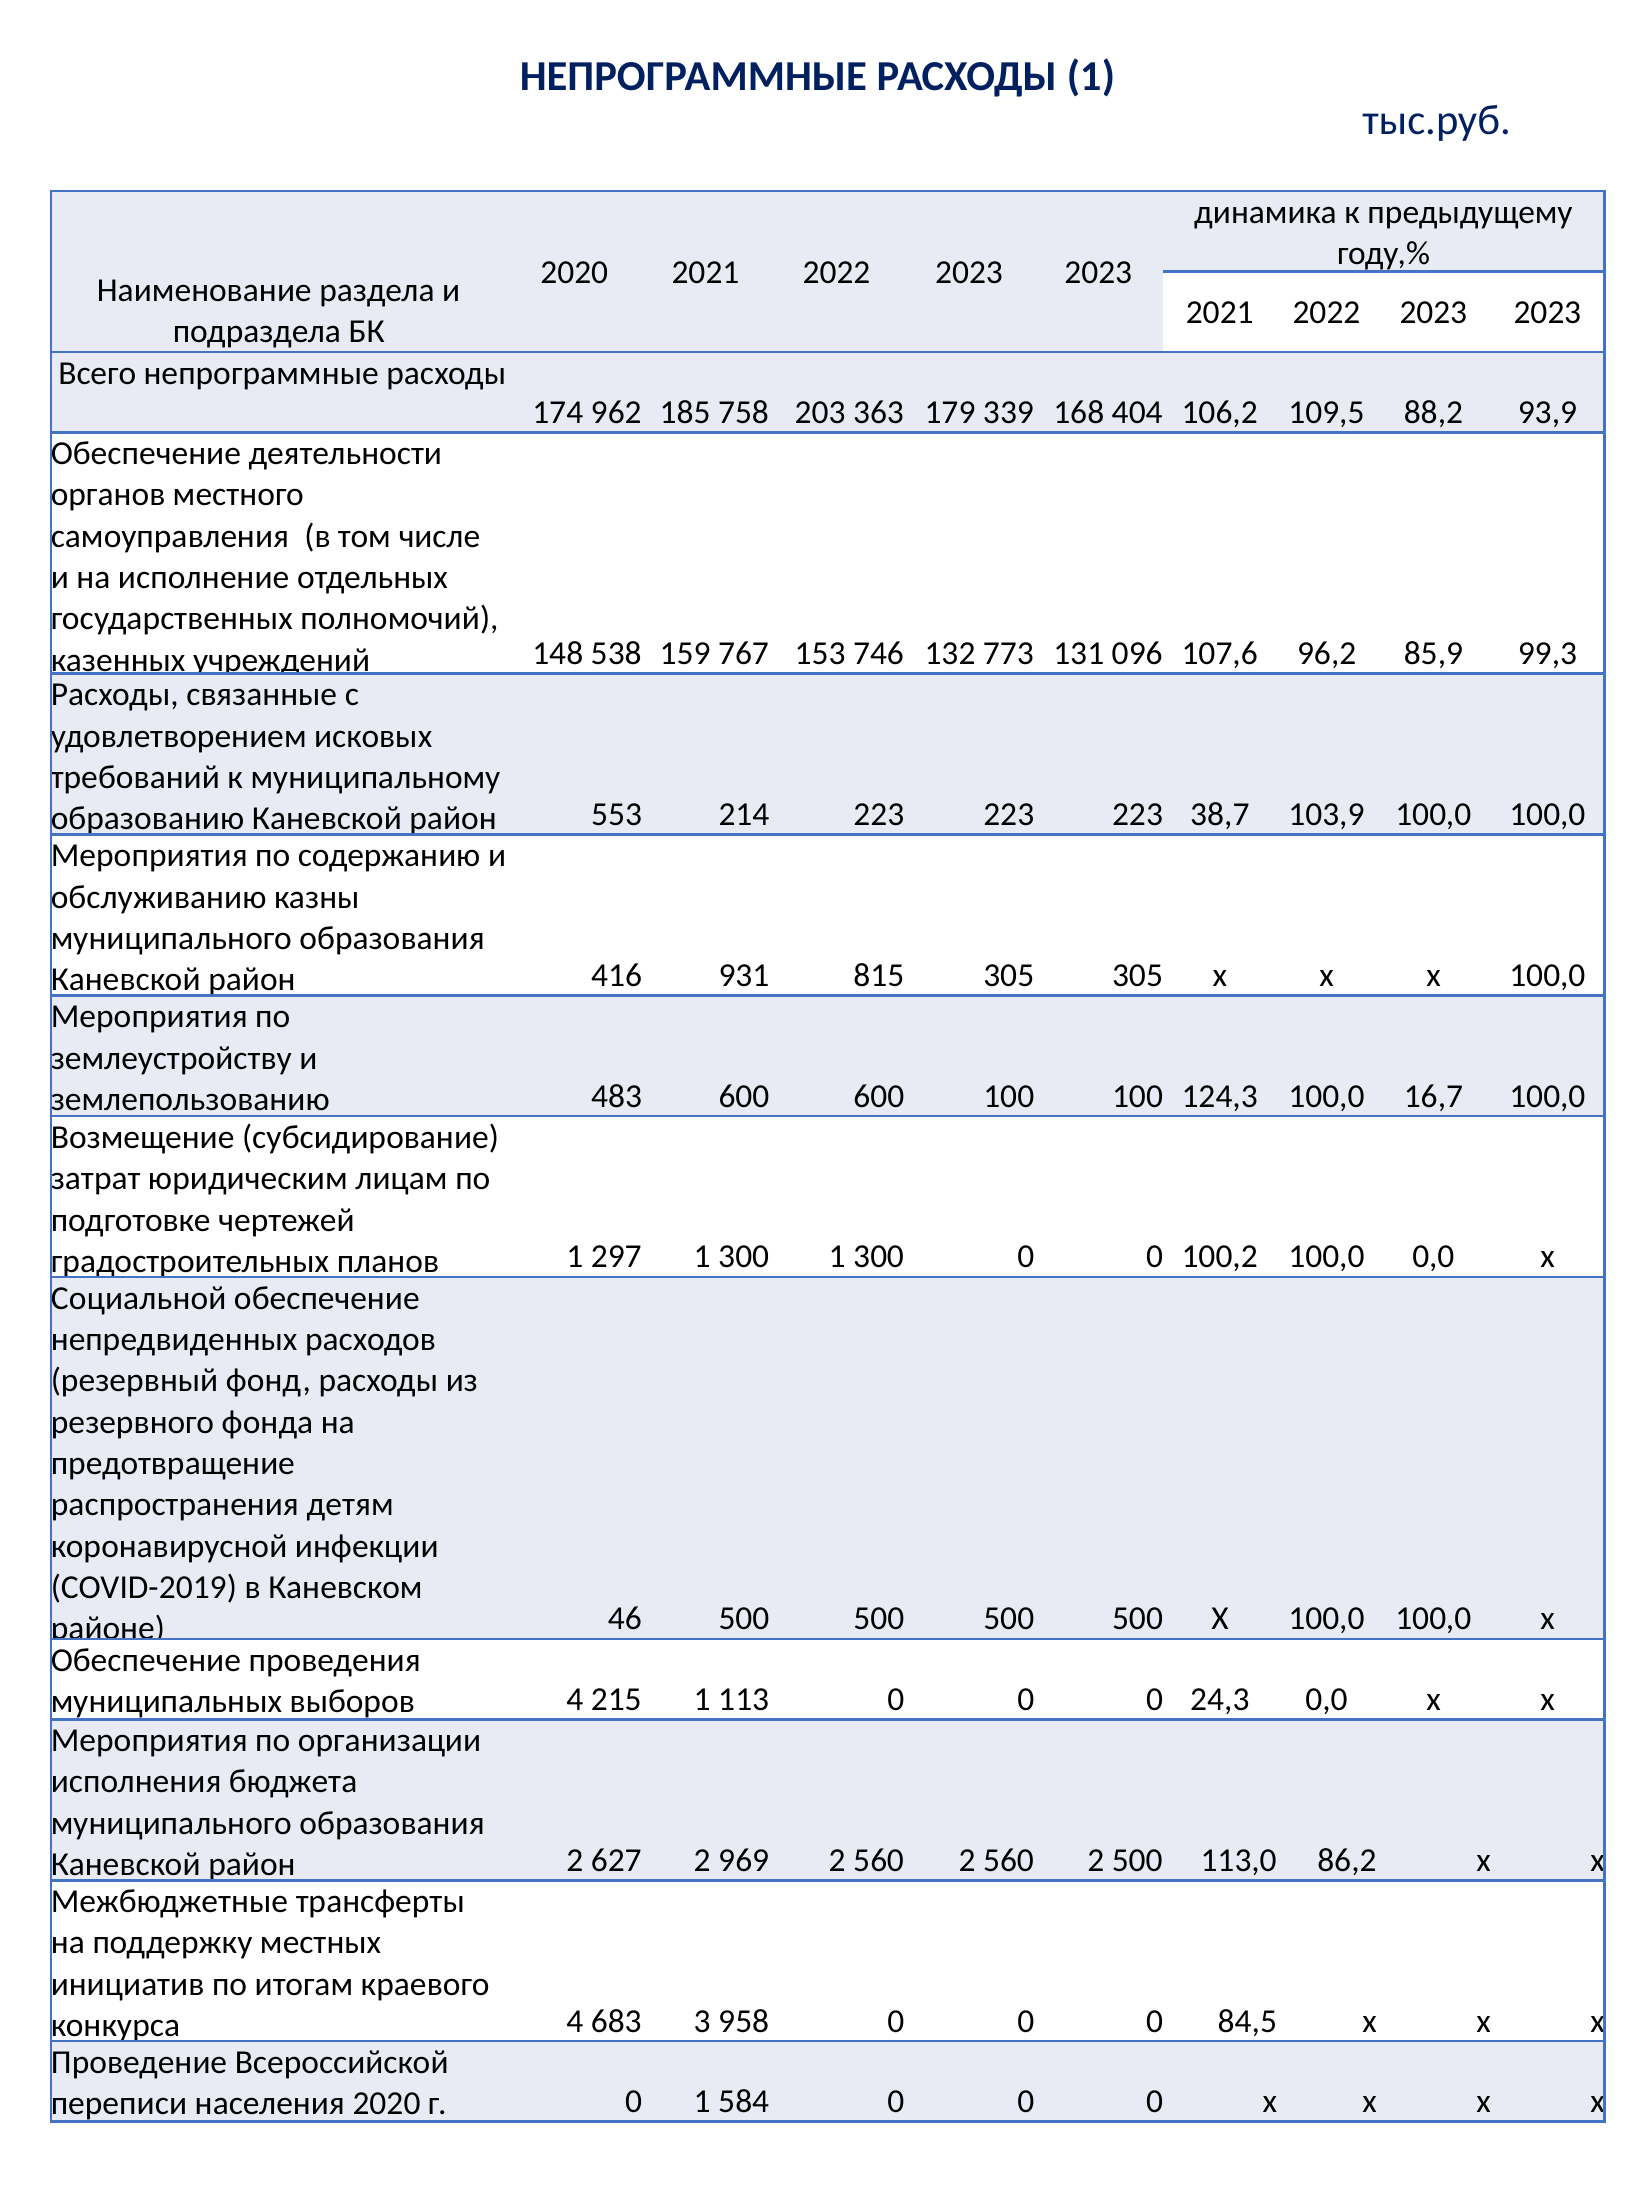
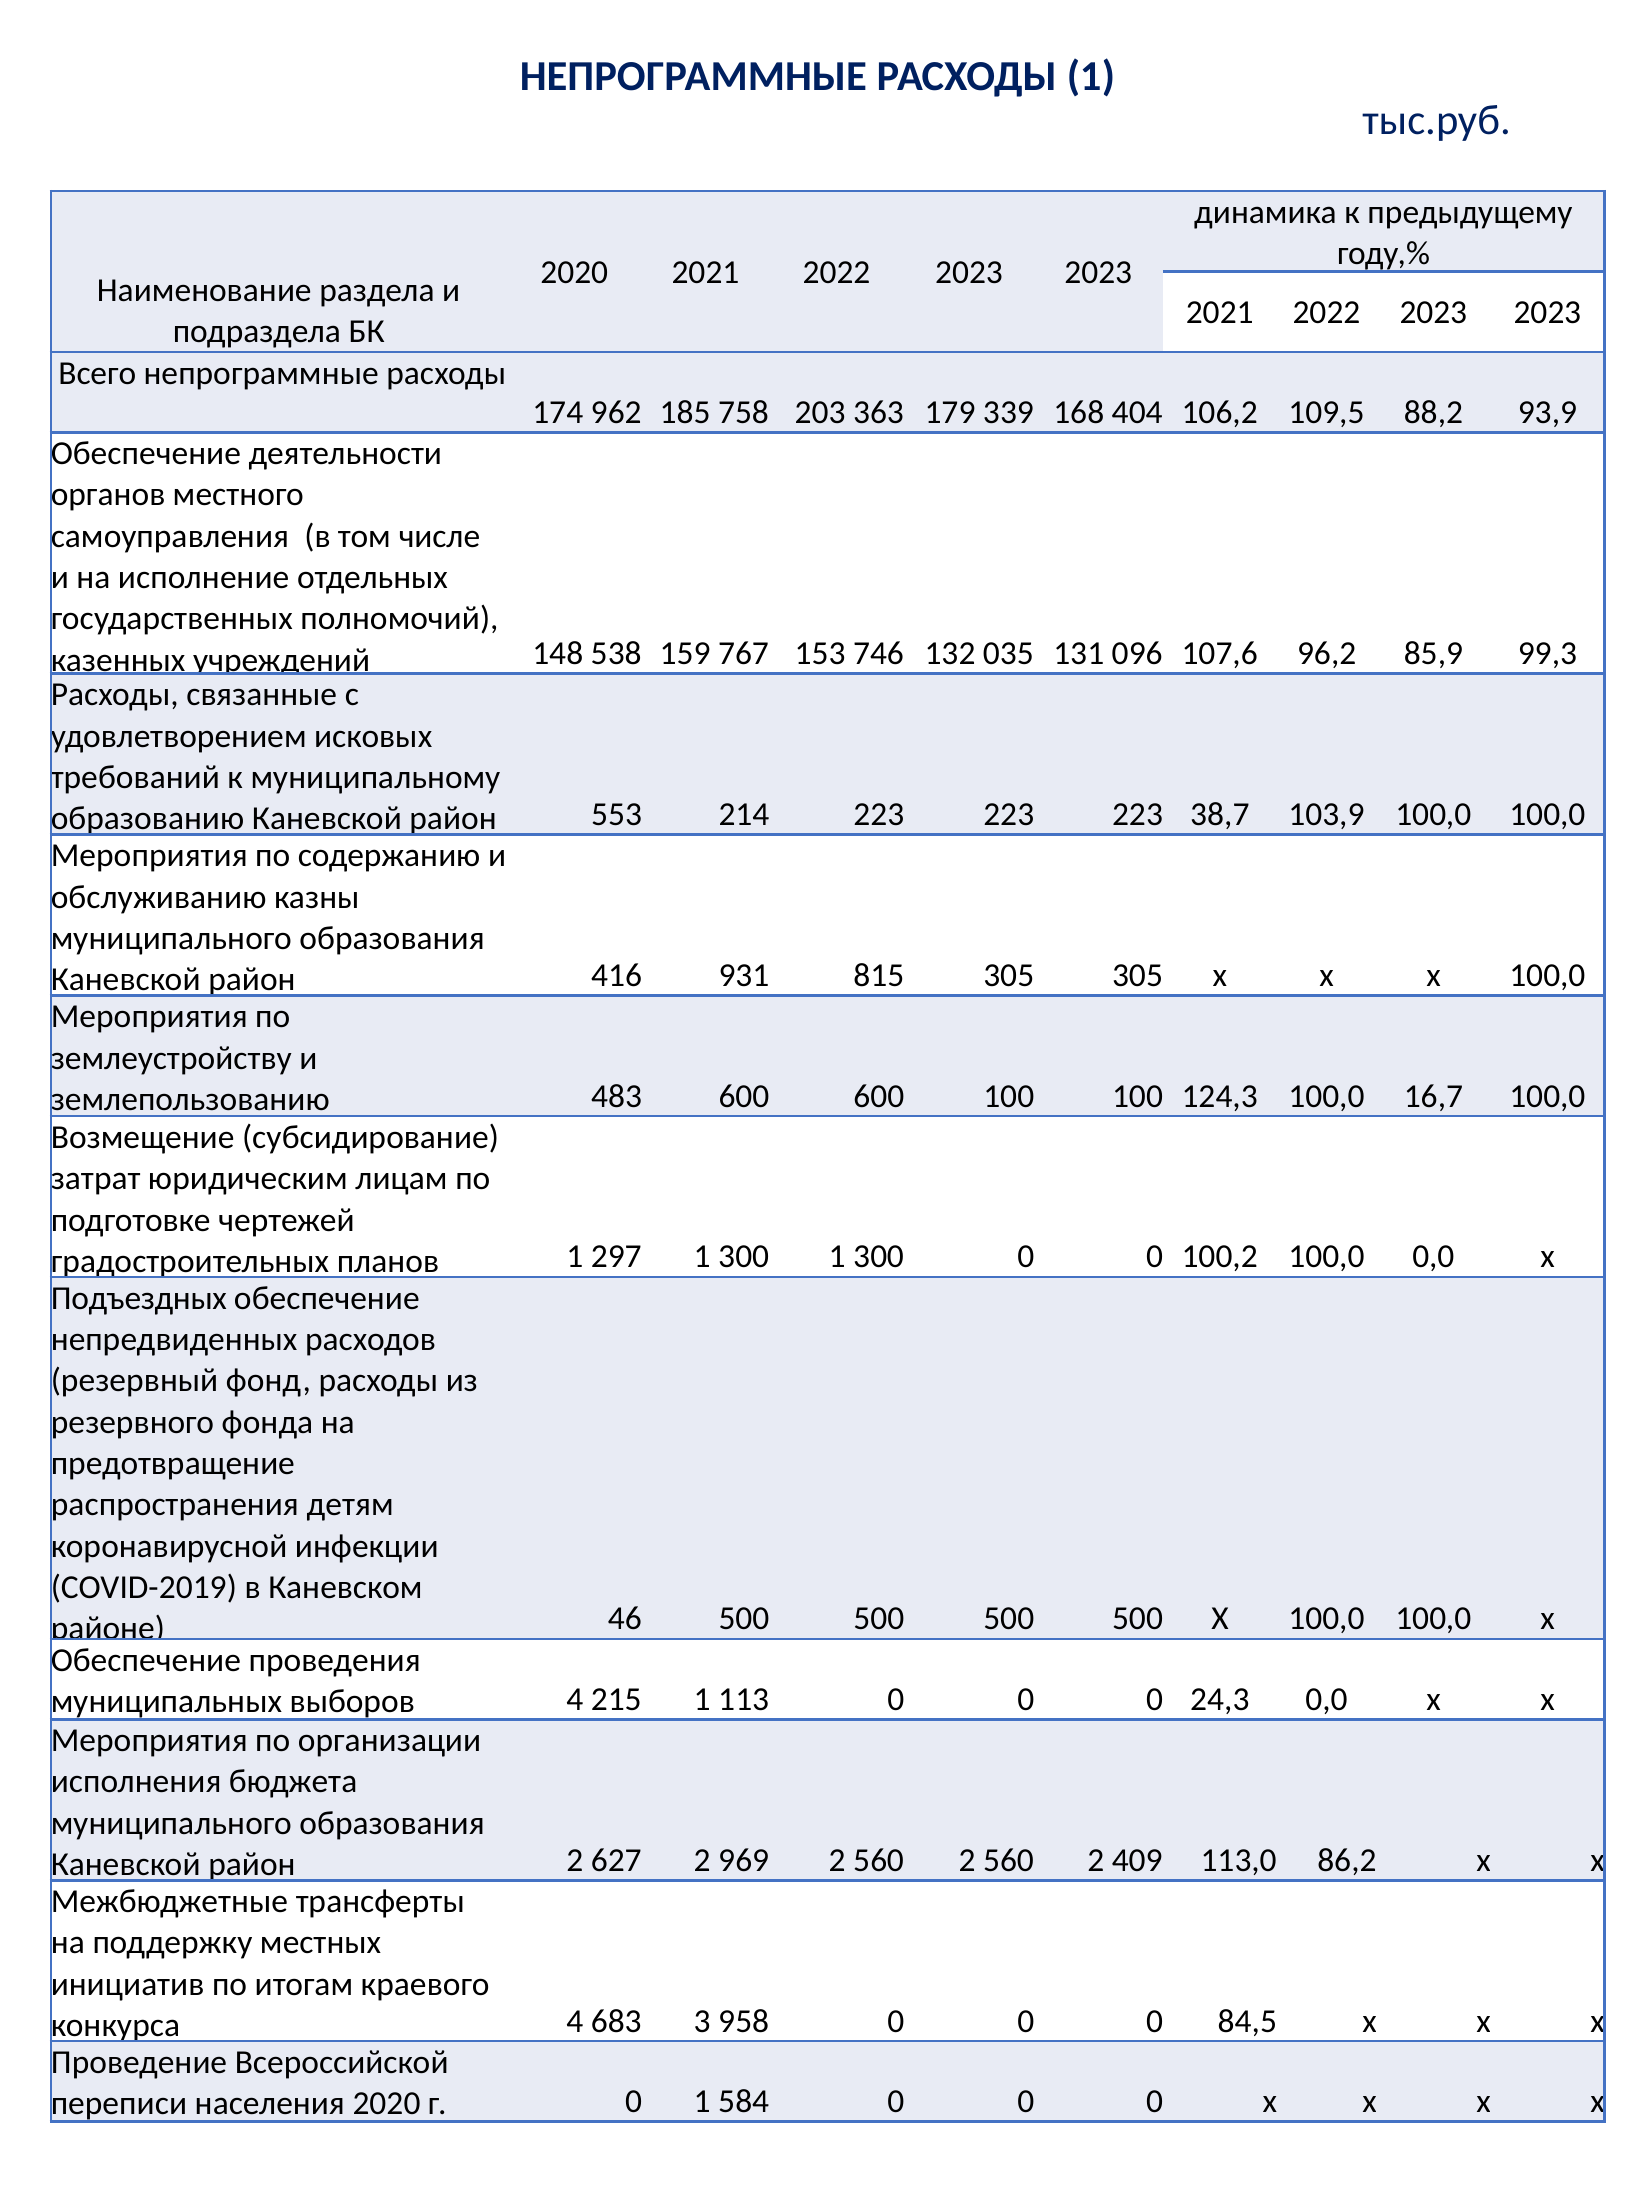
773: 773 -> 035 (1008, 653)
Социальной: Социальной -> Подъездных (139, 1298)
2 500: 500 -> 409 (1137, 1860)
